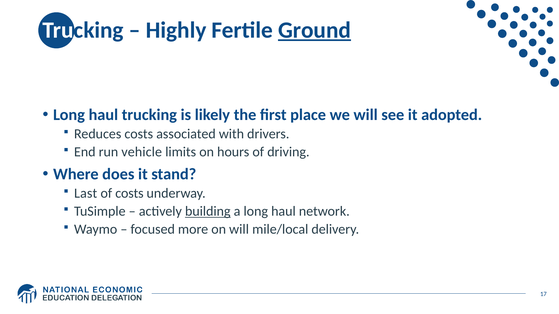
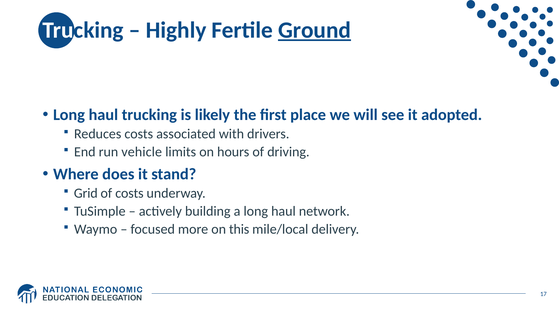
Last: Last -> Grid (86, 194)
building underline: present -> none (208, 212)
on will: will -> this (239, 230)
